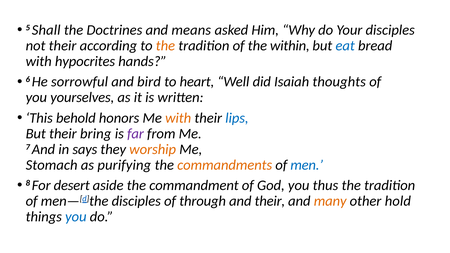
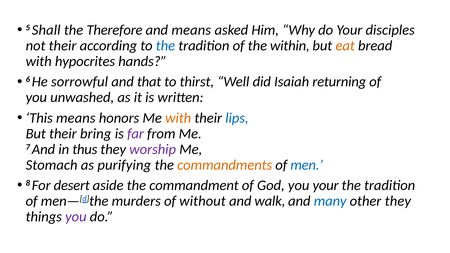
Doctrines: Doctrines -> Therefore (115, 30)
the colour: orange -> blue (165, 46)
eat colour: blue -> orange (345, 46)
bird: bird -> that (149, 82)
heart: heart -> thirst (197, 82)
thoughts: thoughts -> returning (339, 82)
yourselves: yourselves -> unwashed (82, 98)
This behold: behold -> means (76, 118)
says: says -> thus (85, 149)
worship colour: orange -> purple (153, 149)
you thus: thus -> your (326, 185)
men—[d]the disciples: disciples -> murders (136, 201)
through: through -> without (203, 201)
and their: their -> walk (270, 201)
many colour: orange -> blue (330, 201)
other hold: hold -> they (398, 201)
you colour: blue -> purple (76, 217)
